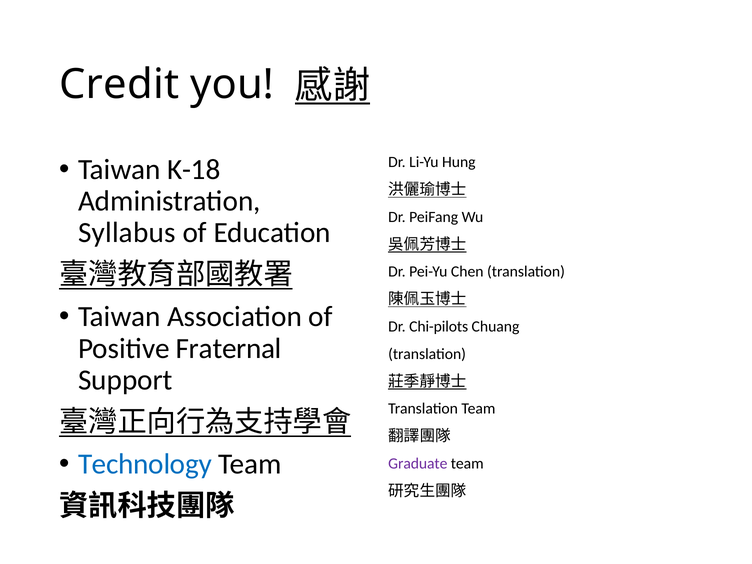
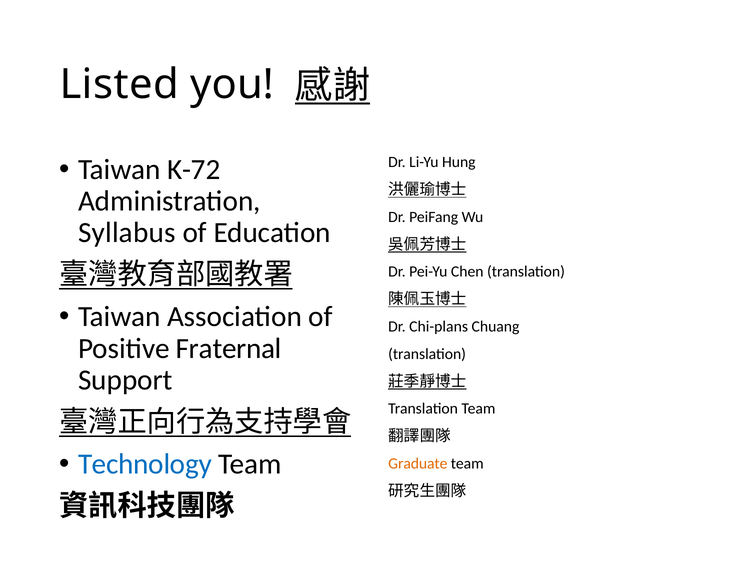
Credit: Credit -> Listed (119, 84)
K-18: K-18 -> K-72 (194, 170)
Chi-pilots: Chi-pilots -> Chi-plans (439, 327)
Graduate colour: purple -> orange (418, 463)
